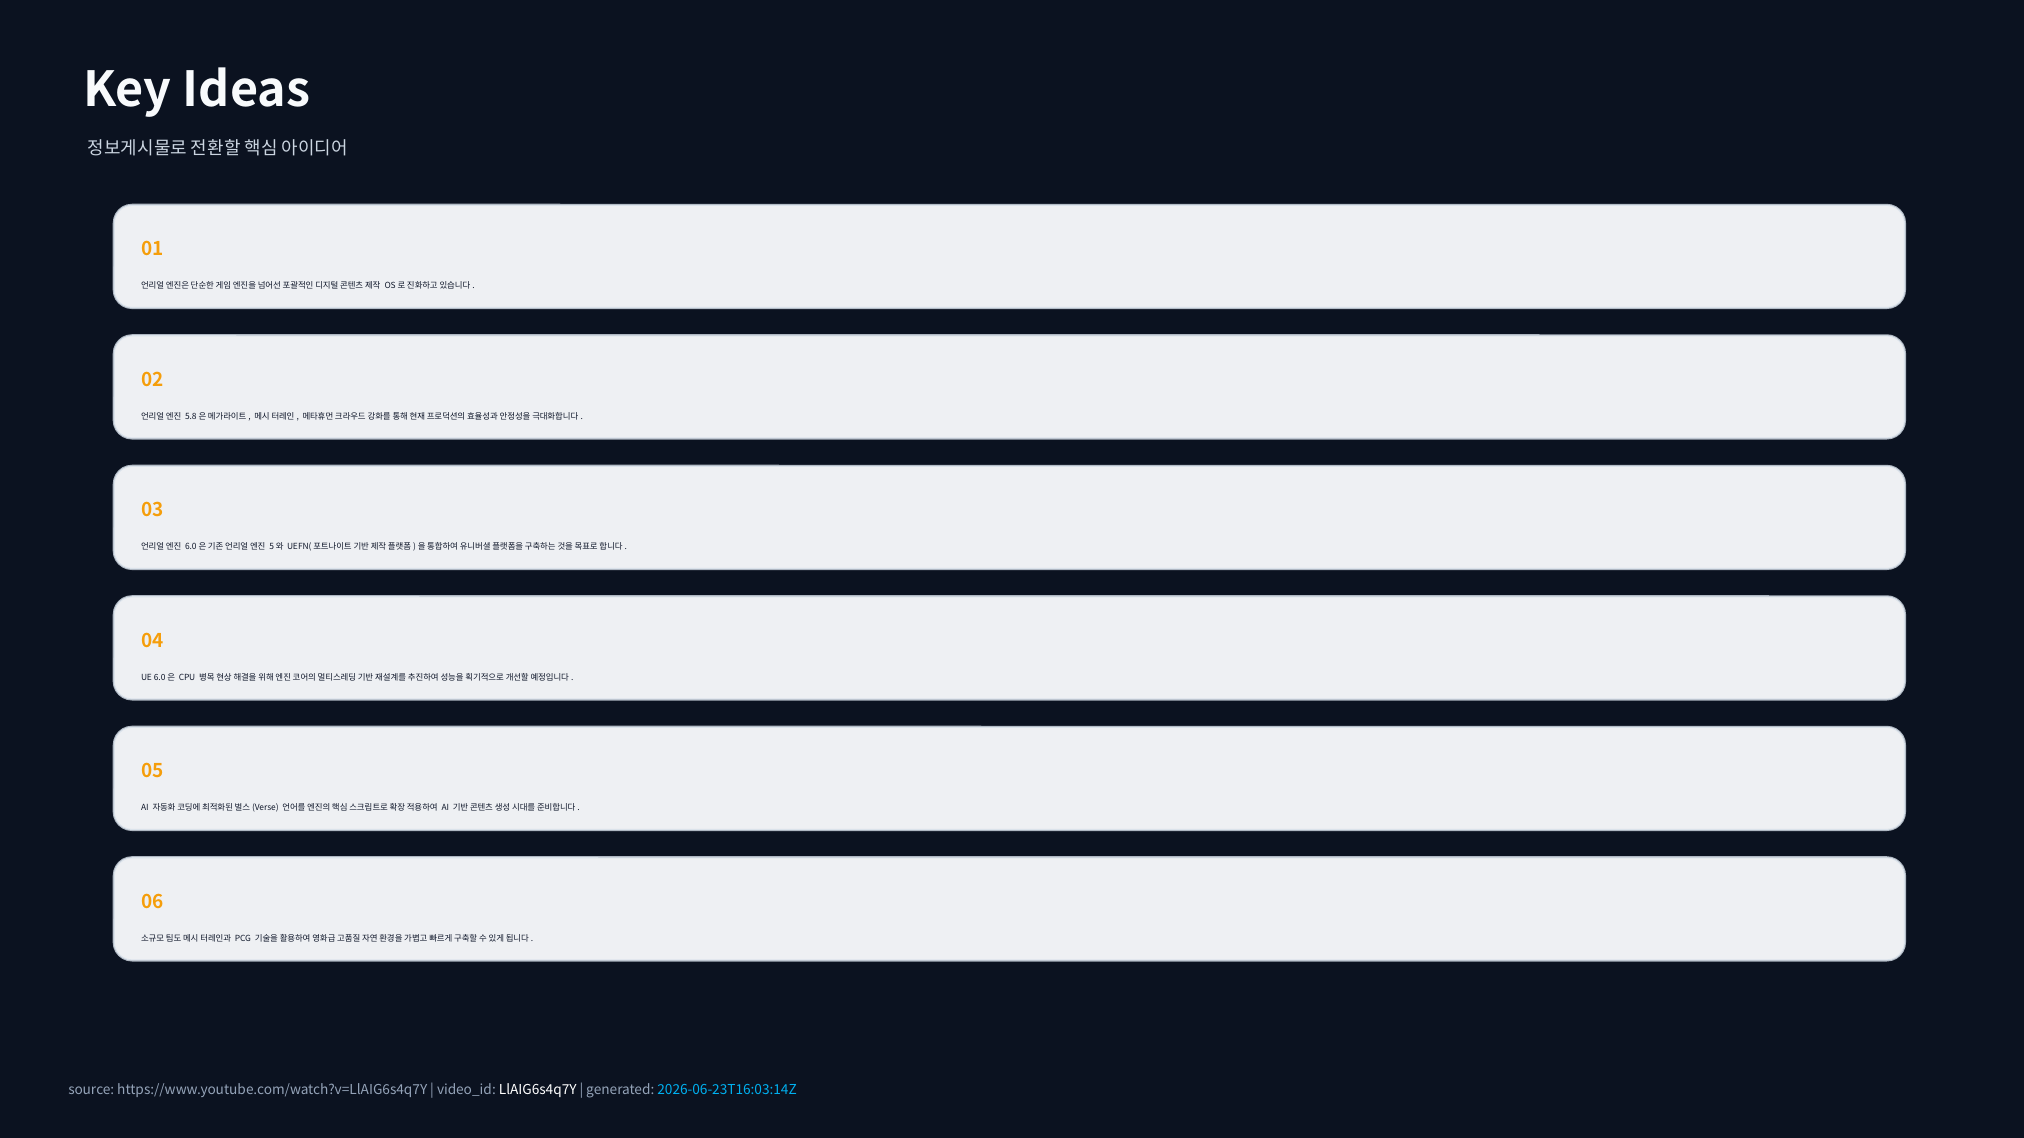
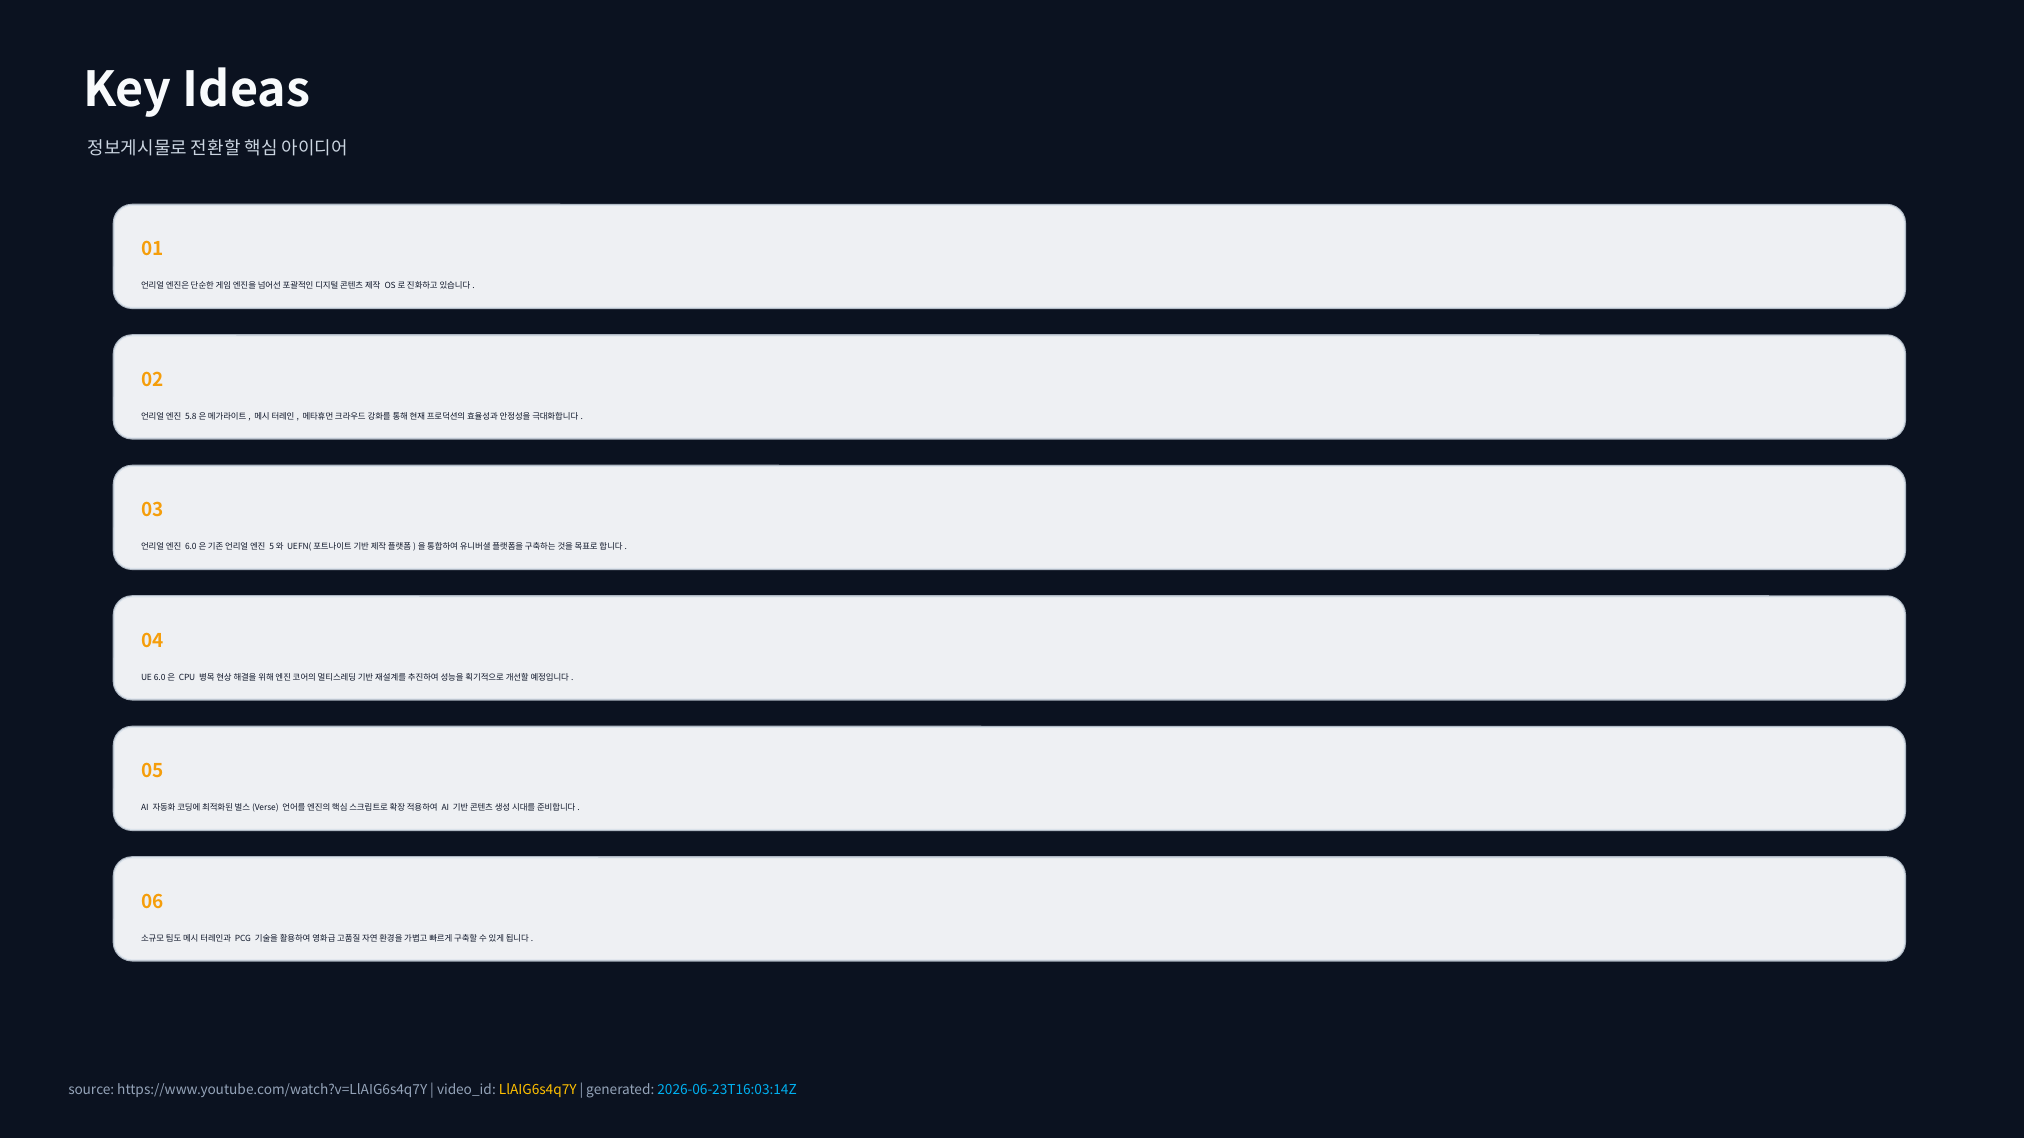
LlAIG6s4q7Y colour: white -> yellow (538, 1090)
